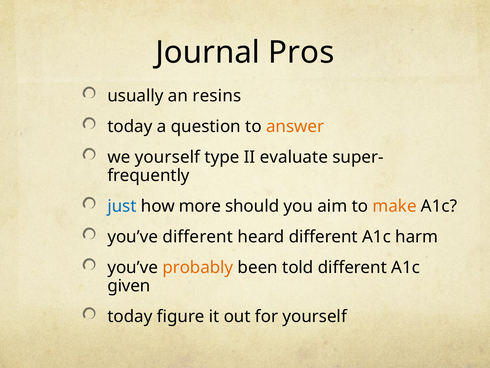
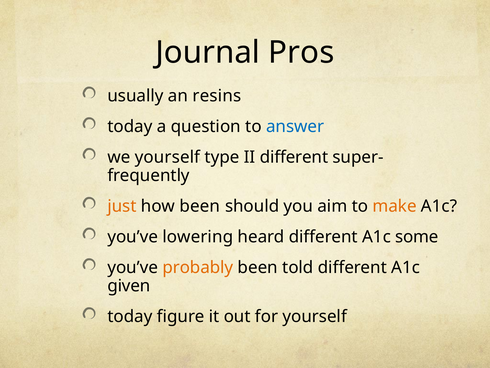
answer colour: orange -> blue (295, 126)
II evaluate: evaluate -> different (294, 157)
just colour: blue -> orange (122, 206)
how more: more -> been (200, 206)
you’ve different: different -> lowering (198, 236)
harm: harm -> some (417, 236)
